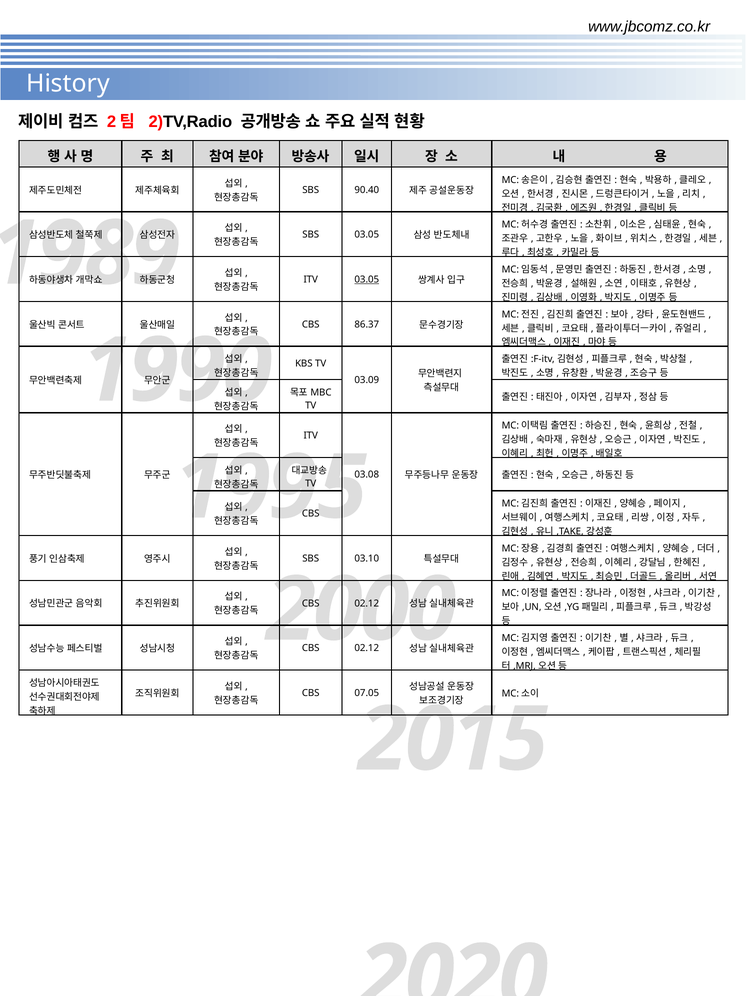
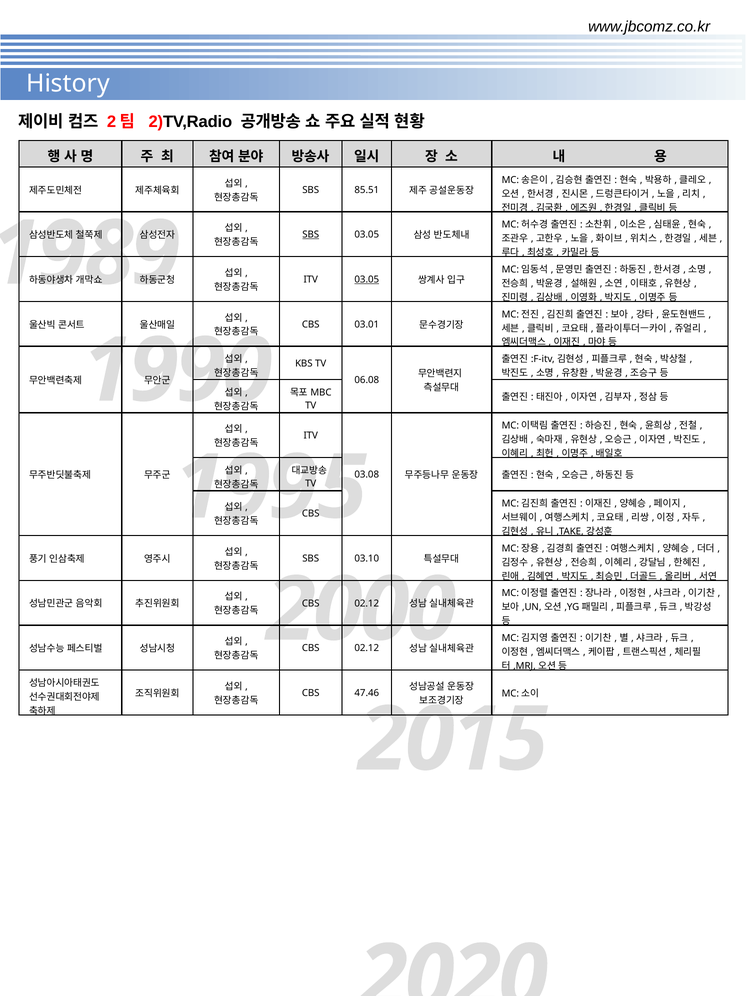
90.40: 90.40 -> 85.51 (367, 190)
SBS underline: none -> present (311, 235)
86.37: 86.37 -> 03.01 (367, 324)
03.09: 03.09 -> 06.08 (367, 380)
07.05: 07.05 -> 47.46 (367, 693)
